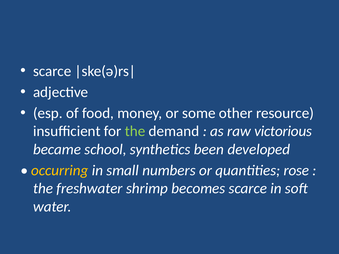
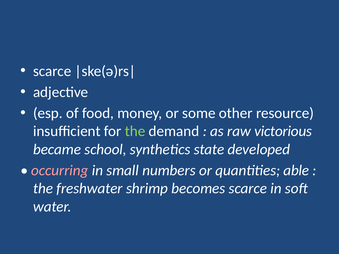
been: been -> state (209, 149)
occurring colour: yellow -> pink (60, 171)
rose: rose -> able (296, 171)
